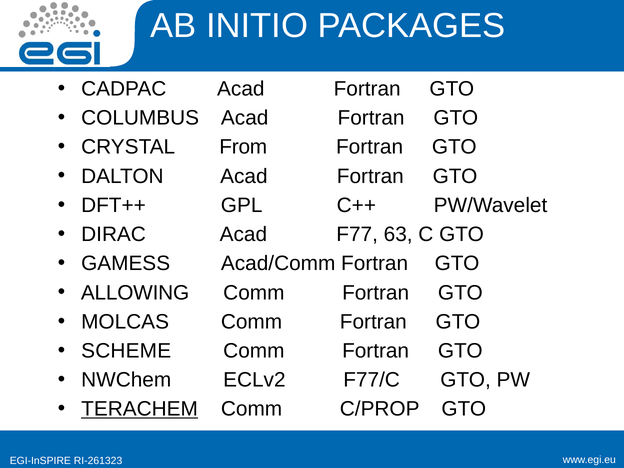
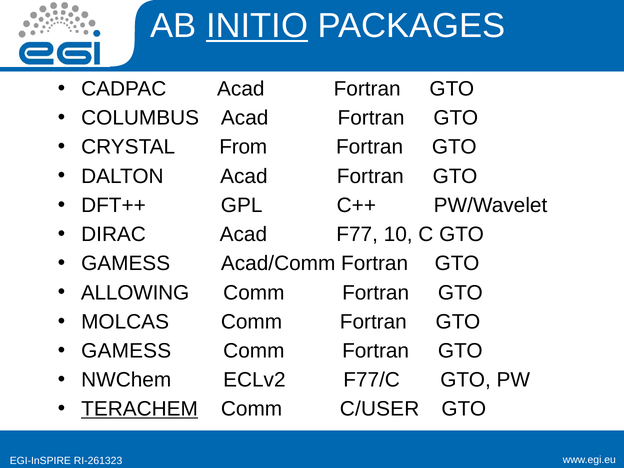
INITIO underline: none -> present (257, 26)
63: 63 -> 10 (398, 234)
SCHEME: SCHEME -> GAMESS (126, 351)
C/PROP: C/PROP -> C/USER (380, 409)
